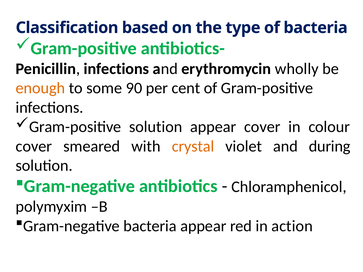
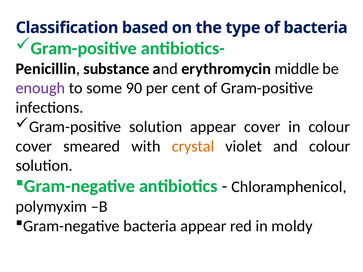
Penicillin infections: infections -> substance (116, 69)
wholly: wholly -> middle (297, 69)
enough colour: orange -> purple (40, 88)
and during: during -> colour (330, 146)
action: action -> moldy (292, 226)
